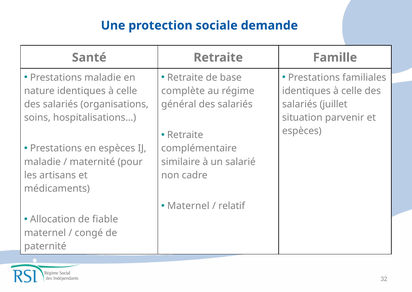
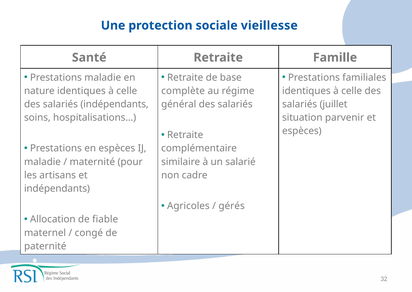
demande: demande -> vieillesse (269, 25)
salariés organisations: organisations -> indépendants (115, 104)
médicaments: médicaments -> indépendants (57, 188)
Maternel: Maternel -> Agricoles (188, 206)
relatif: relatif -> gérés (232, 206)
